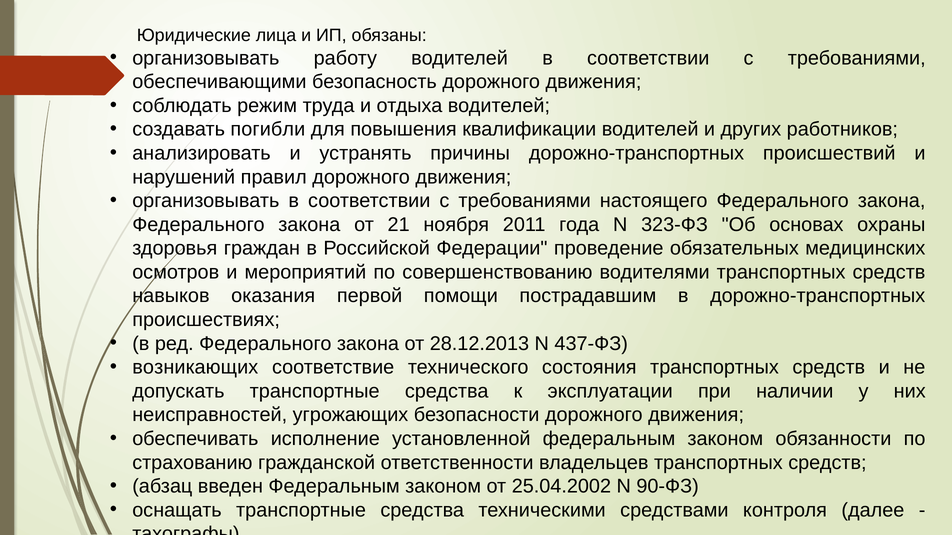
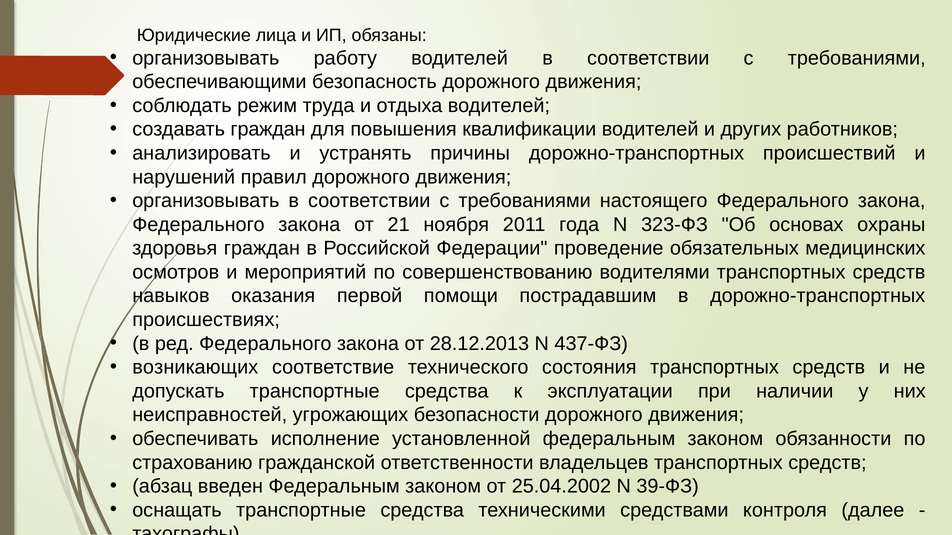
создавать погибли: погибли -> граждан (268, 130)
90-ФЗ: 90-ФЗ -> 39-ФЗ (668, 487)
